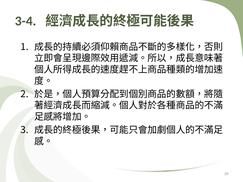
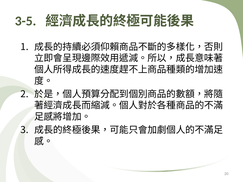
3-4: 3-4 -> 3-5 (26, 21)
